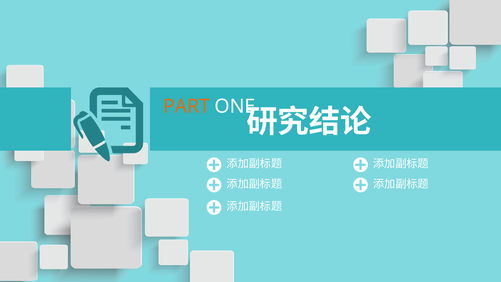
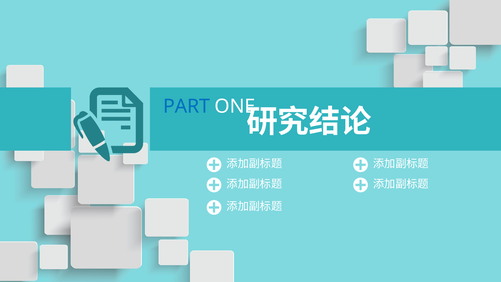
PART colour: orange -> blue (187, 106)
